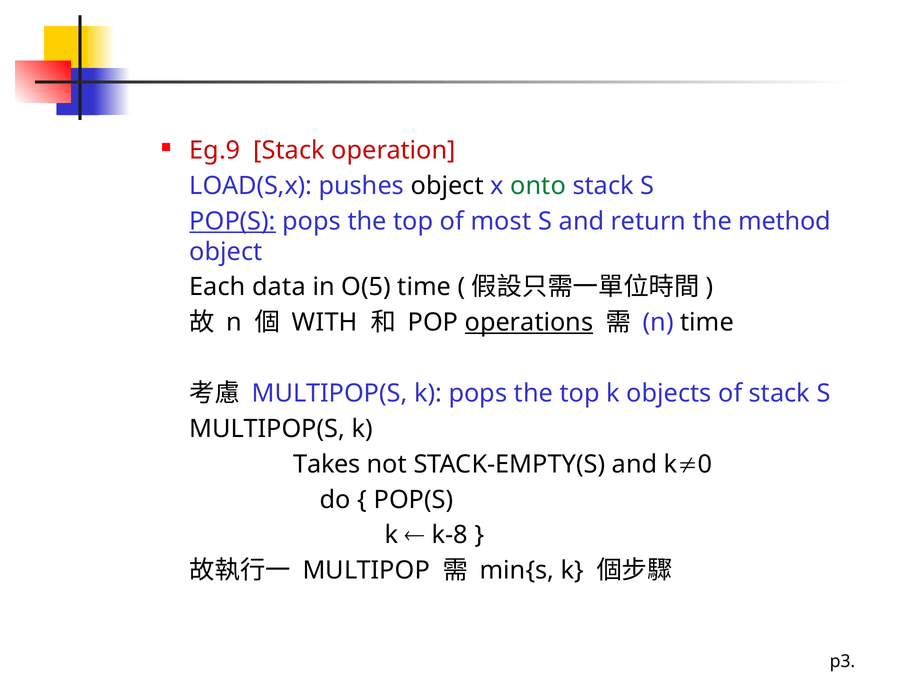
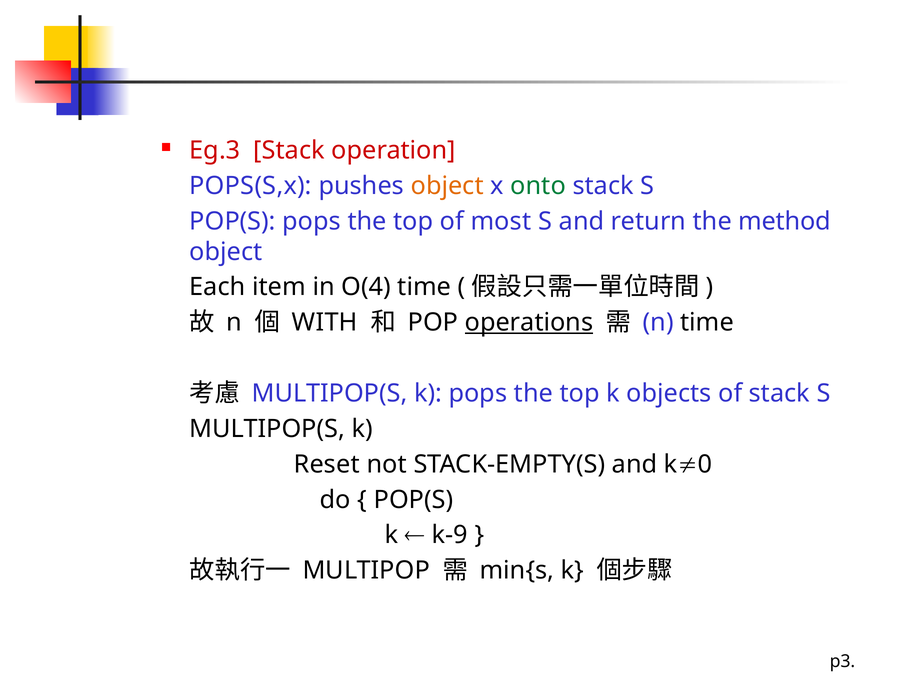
Eg.9: Eg.9 -> Eg.3 (215, 151)
LOAD(S,x: LOAD(S,x -> POPS(S,x (251, 186)
object colour: black -> orange (447, 186)
POP(S underline: present -> none (233, 221)
data: data -> item (279, 287)
O(5: O(5 -> O(4 (366, 287)
Takes: Takes -> Reset (327, 464)
k-8: k-8 -> k-9 (450, 535)
